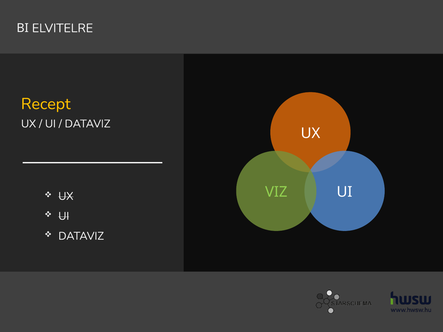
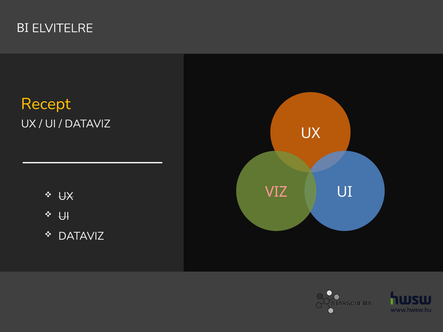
VIZ colour: light green -> pink (276, 192)
